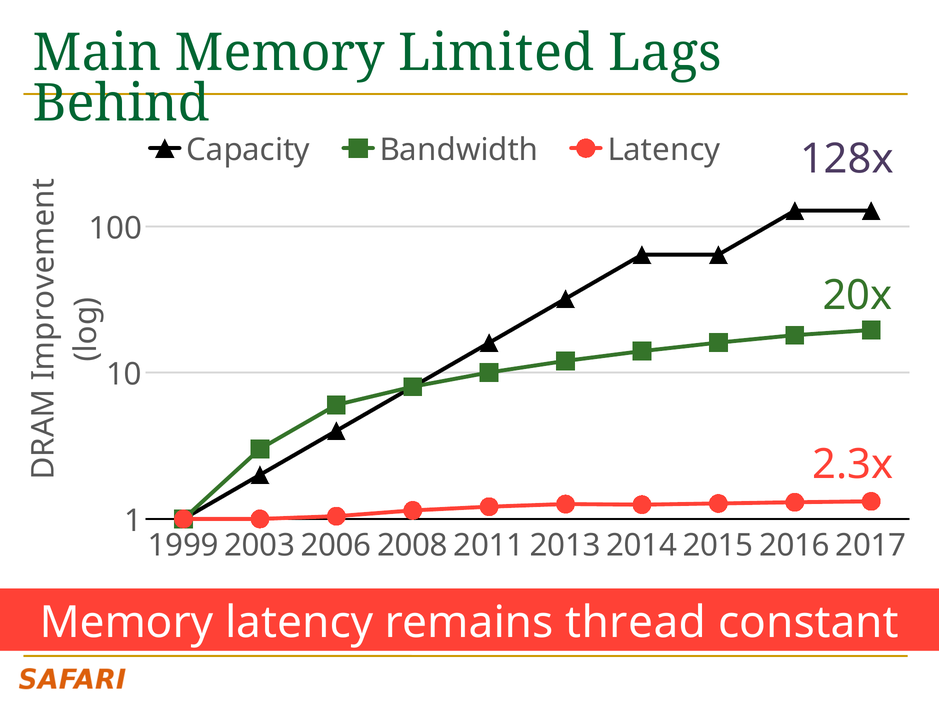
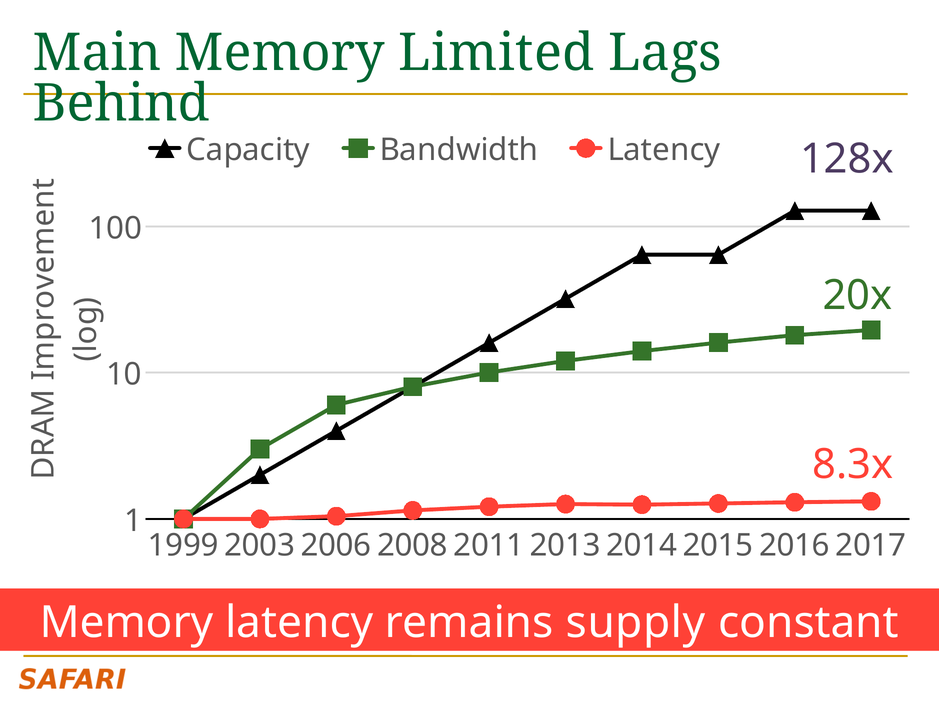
2.3x: 2.3x -> 8.3x (853, 464)
thread: thread -> supply (636, 622)
